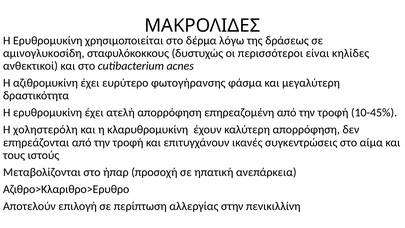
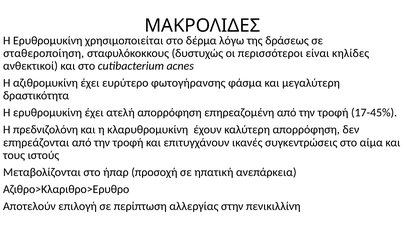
αμινογλυκοσίδη: αμινογλυκοσίδη -> σταθεροποίηση (44, 53)
10-45%: 10-45% -> 17-45% (374, 113)
χοληστερόλη: χοληστερόλη -> πρεδνιζολόνη (46, 130)
